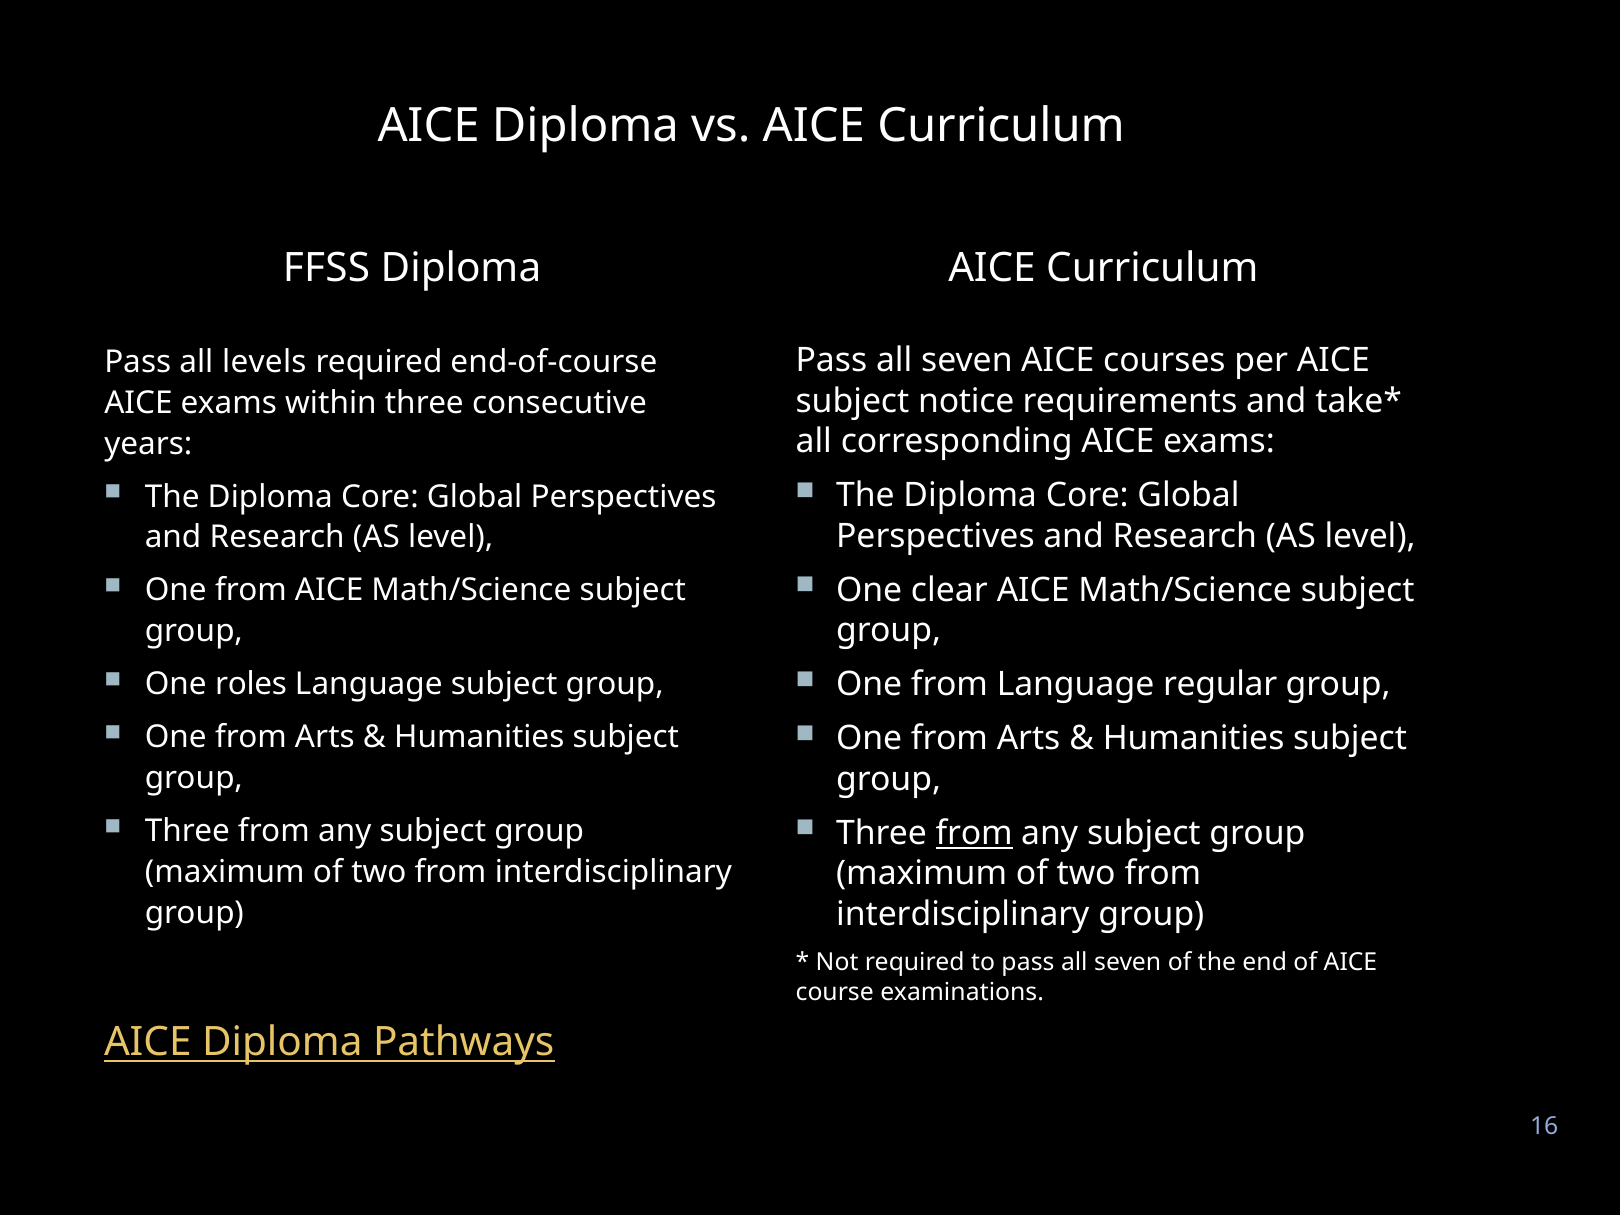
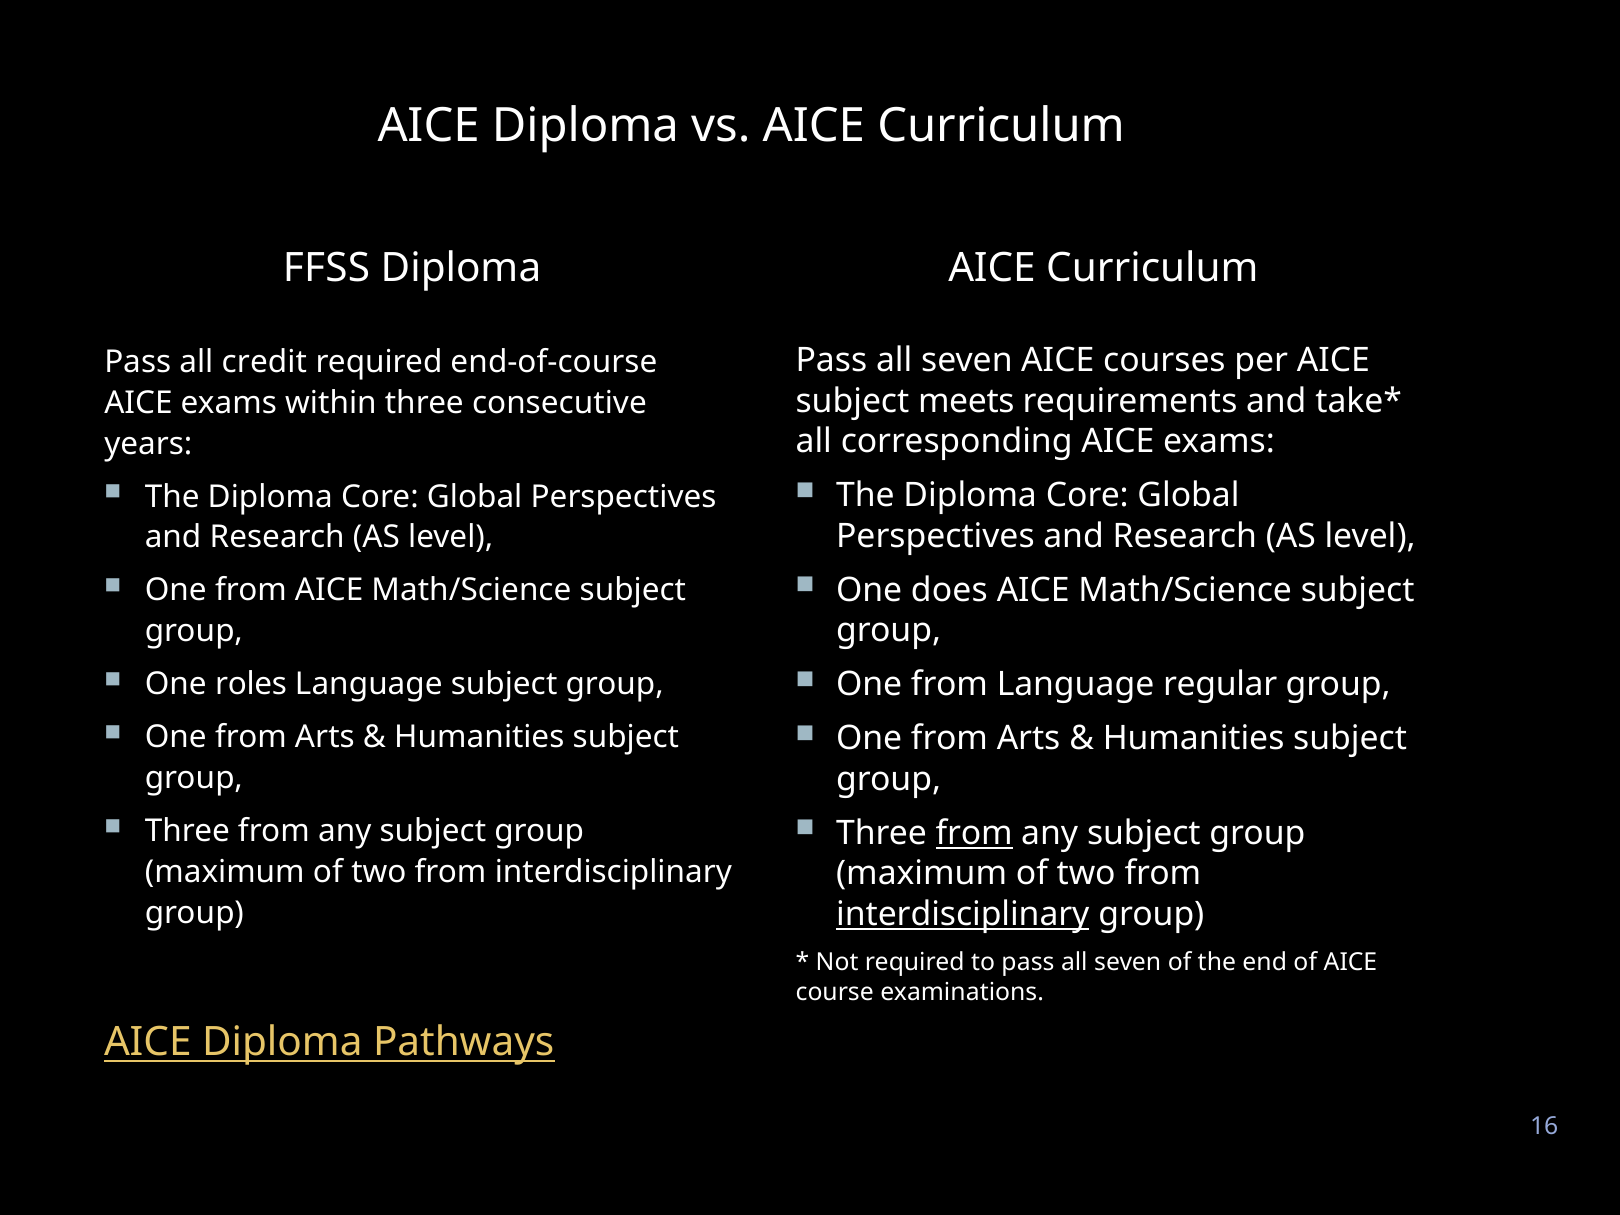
levels: levels -> credit (264, 362)
notice: notice -> meets (966, 401)
clear: clear -> does (949, 590)
interdisciplinary underline: none -> present (963, 914)
